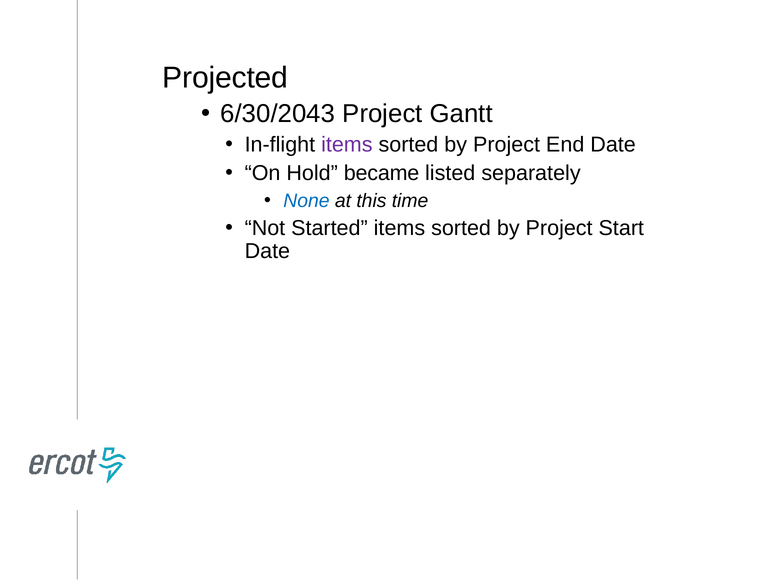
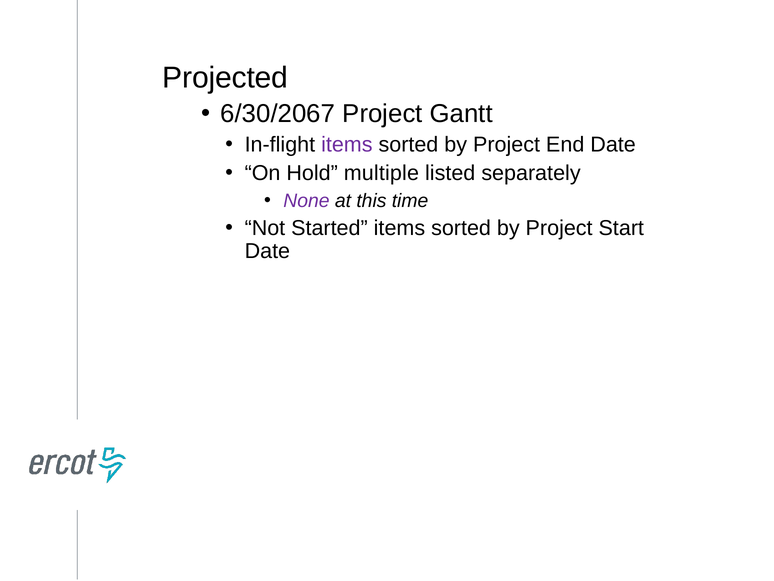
6/30/2043: 6/30/2043 -> 6/30/2067 (278, 114)
became: became -> multiple (381, 173)
None colour: blue -> purple (306, 200)
